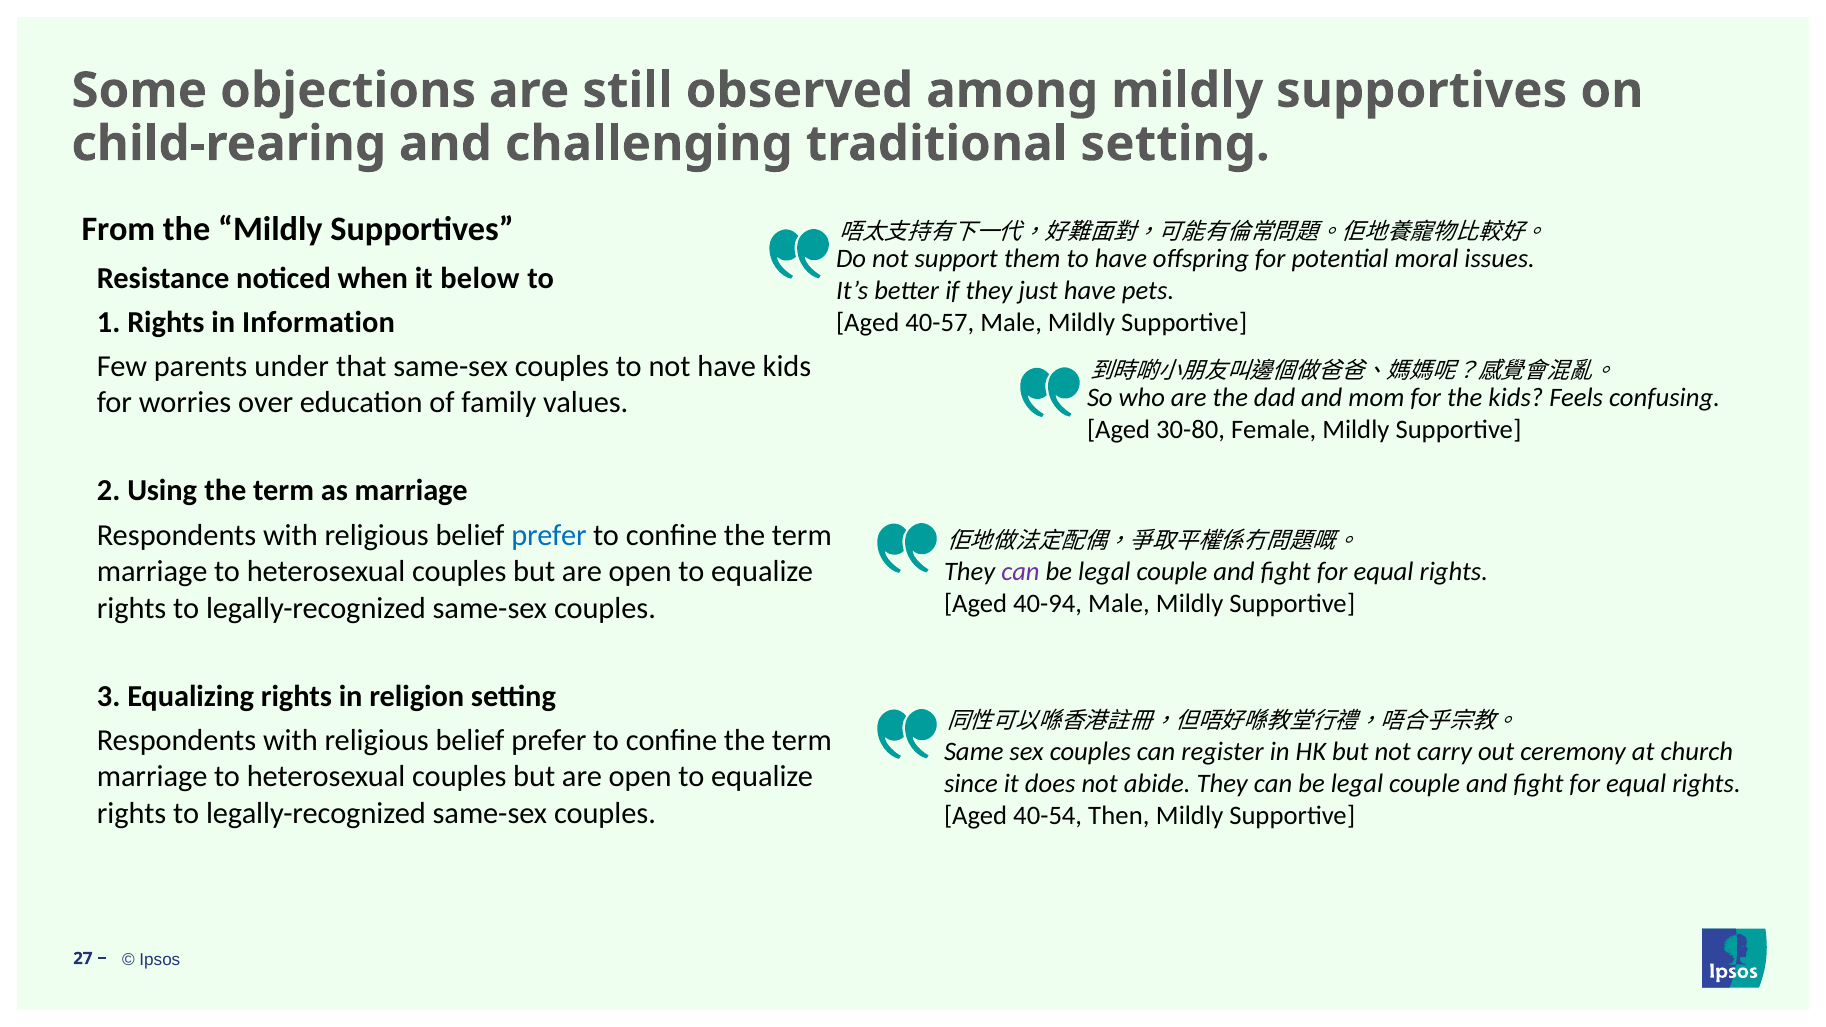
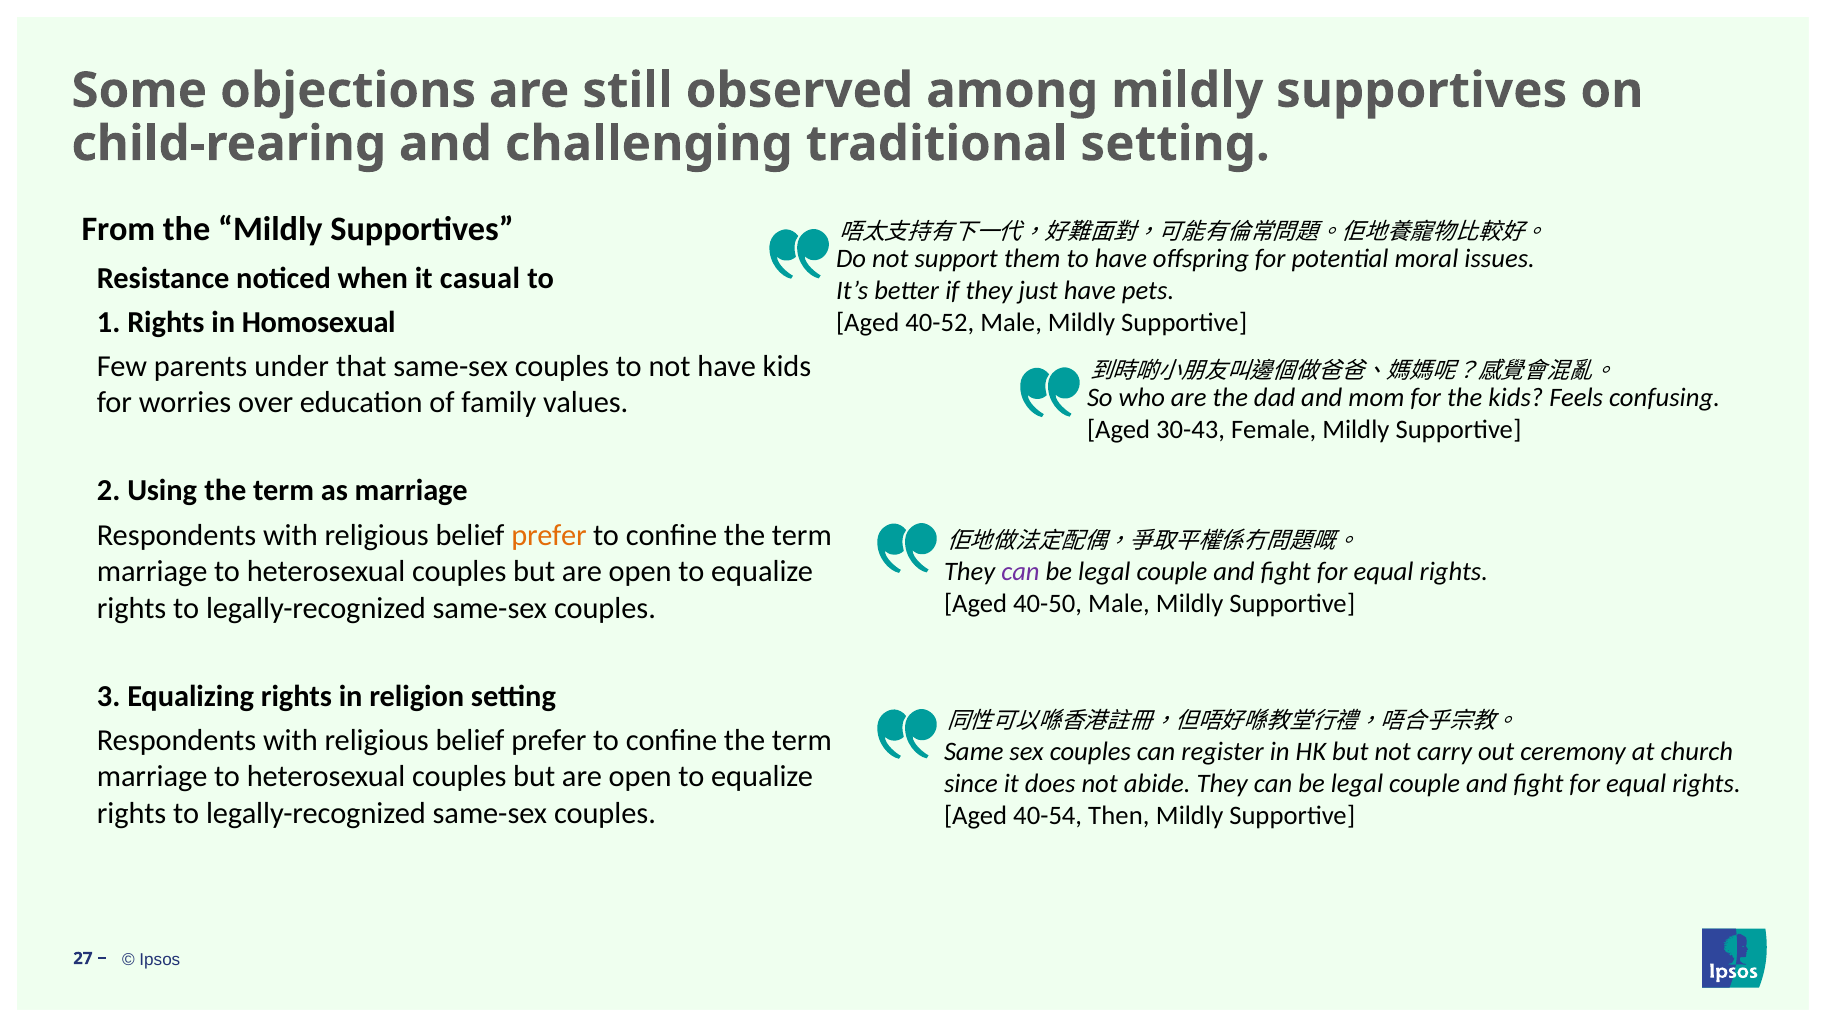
below: below -> casual (480, 278)
Information: Information -> Homosexual (319, 322)
40-57: 40-57 -> 40-52 (940, 323)
30-80: 30-80 -> 30-43 (1191, 429)
prefer colour: blue -> orange (549, 535)
40-94: 40-94 -> 40-50 (1048, 604)
